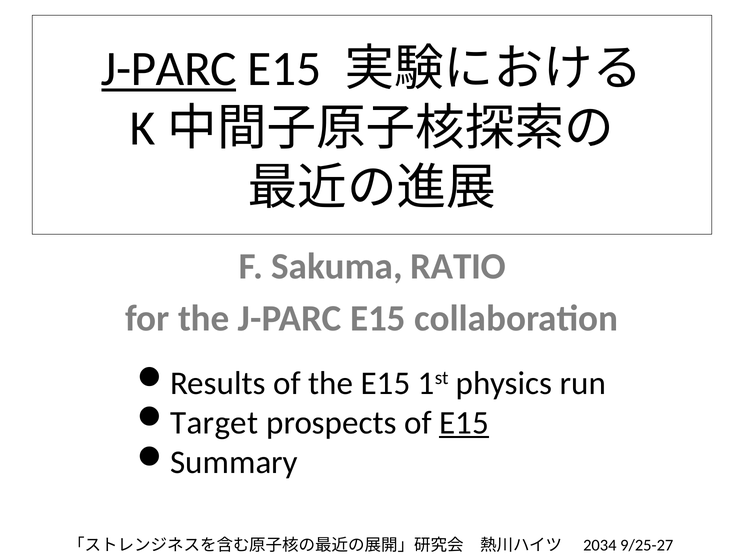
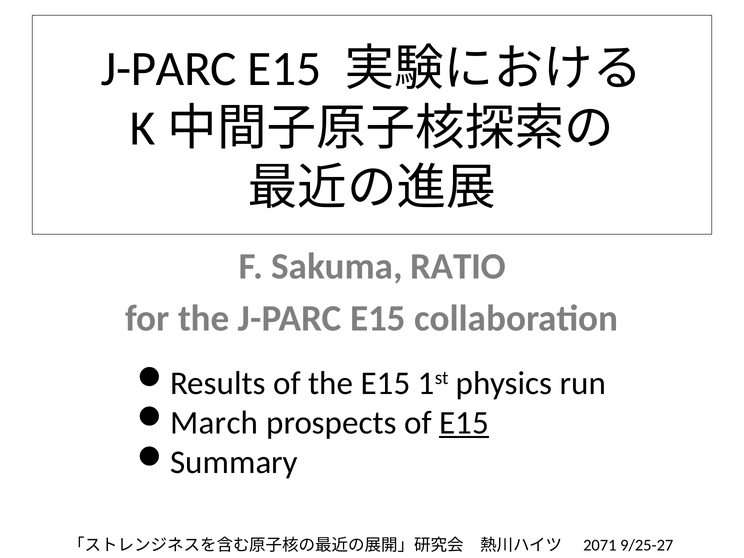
J-PARC underline: present -> none (169, 69)
Target: Target -> March (214, 423)
2034: 2034 -> 2071 (600, 545)
